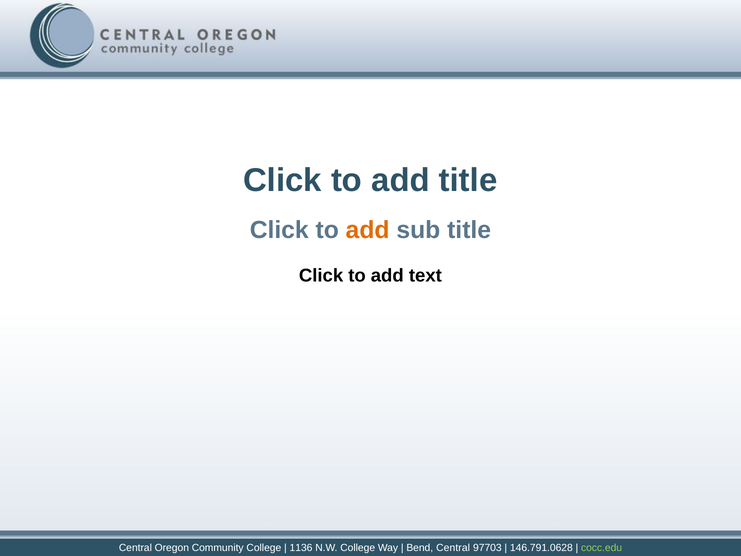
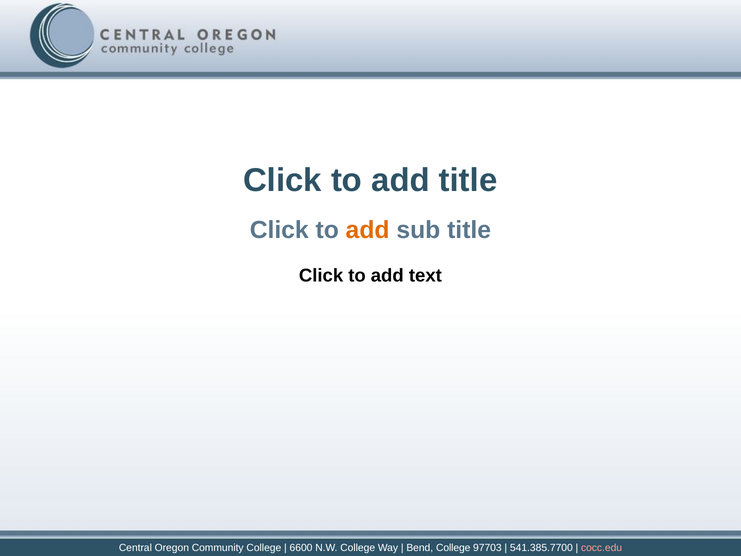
1136: 1136 -> 6600 (301, 548)
Bend Central: Central -> College (453, 548)
146.791.0628: 146.791.0628 -> 541.385.7700 (541, 548)
cocc.edu colour: light green -> pink (602, 548)
